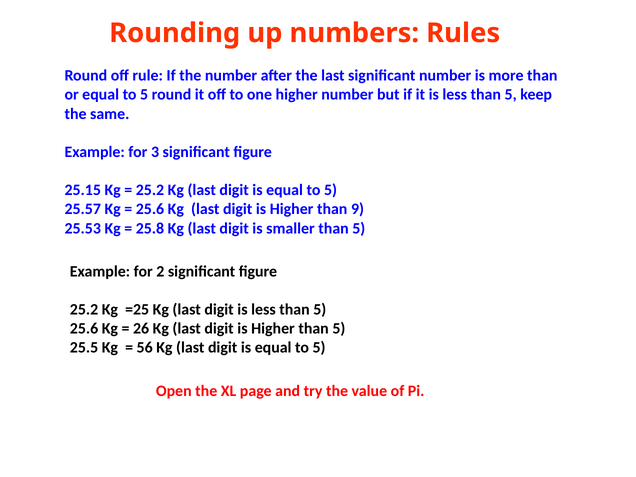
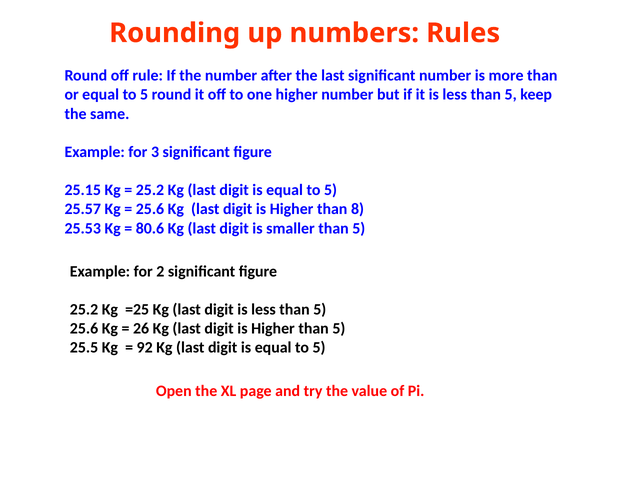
9: 9 -> 8 (358, 209)
25.8: 25.8 -> 80.6 (150, 228)
56: 56 -> 92 (145, 348)
